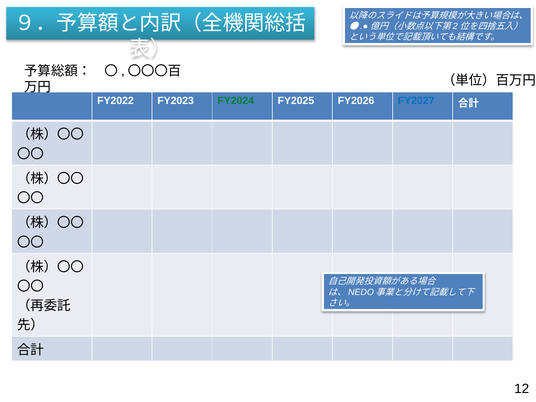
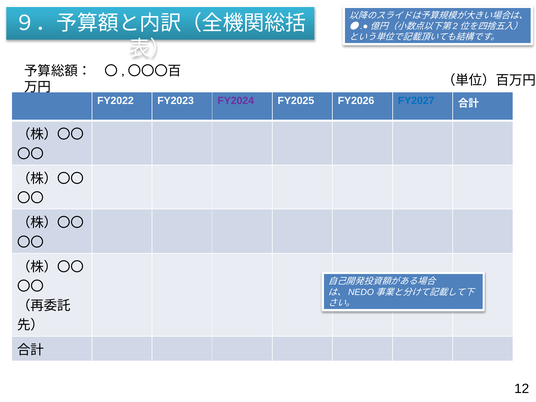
FY2024 colour: green -> purple (236, 101)
